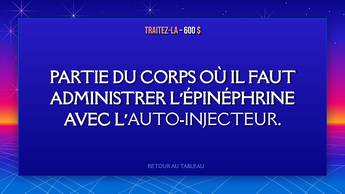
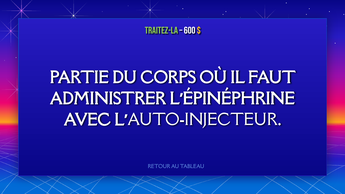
TRAITEZ-LA colour: pink -> light green (161, 31)
